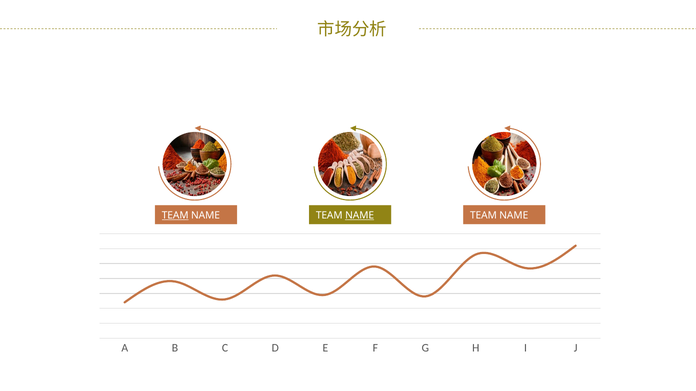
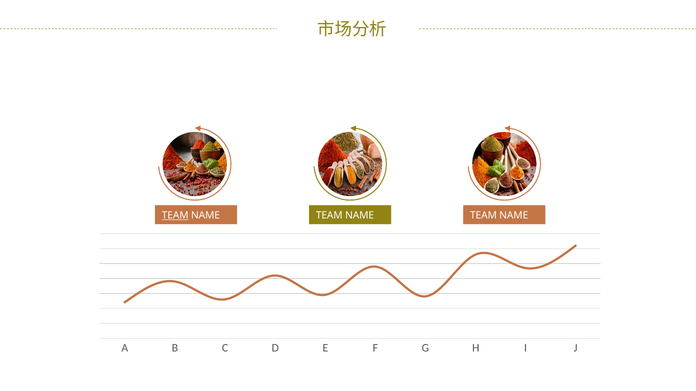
NAME underline: present -> none (360, 216)
